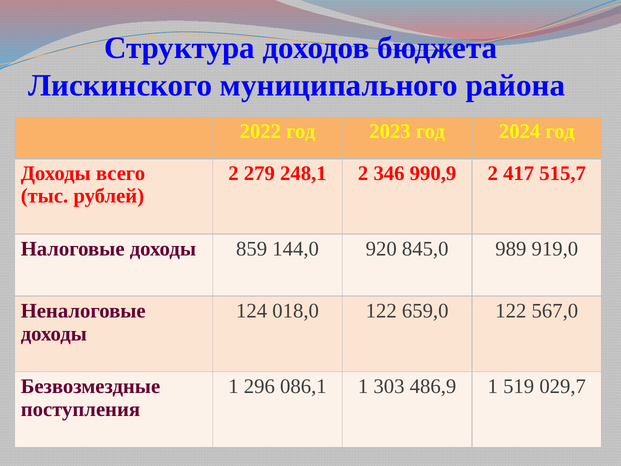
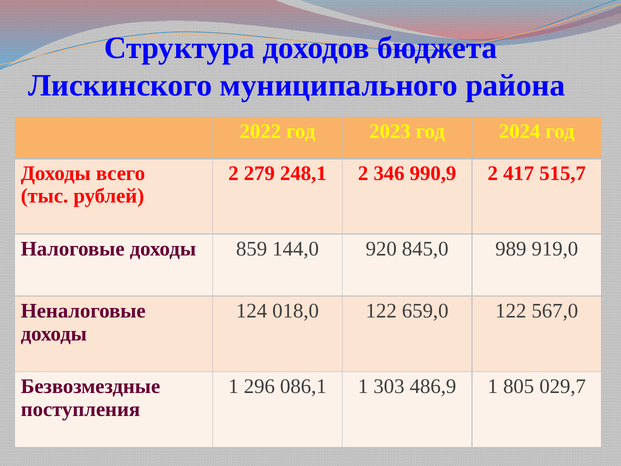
519: 519 -> 805 (519, 386)
